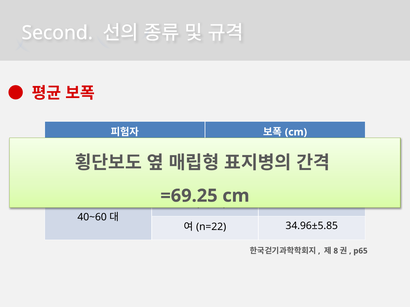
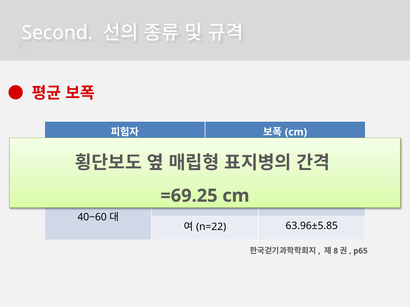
34.96±5.85: 34.96±5.85 -> 63.96±5.85 (312, 226)
